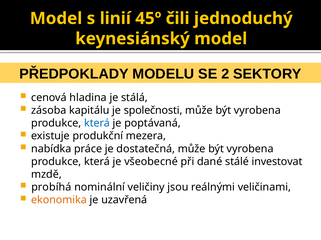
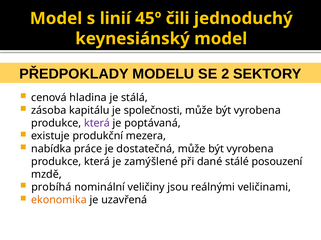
která colour: blue -> purple (97, 124)
všeobecné: všeobecné -> zamýšlené (151, 162)
investovat: investovat -> posouzení (277, 162)
